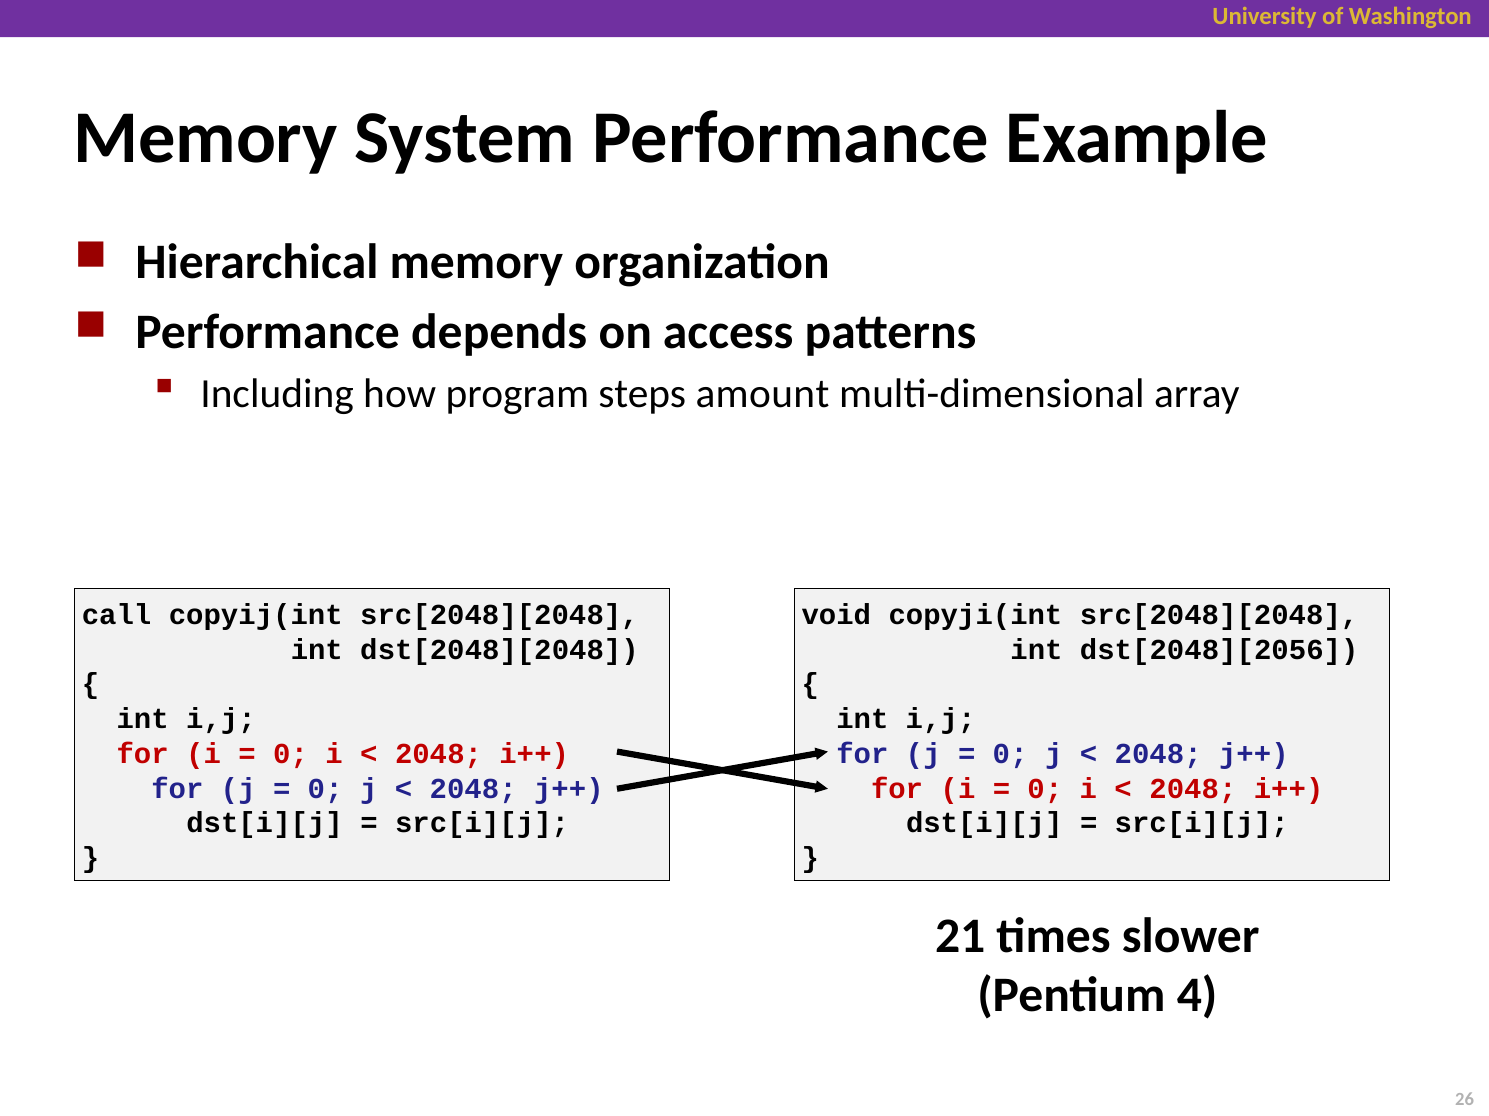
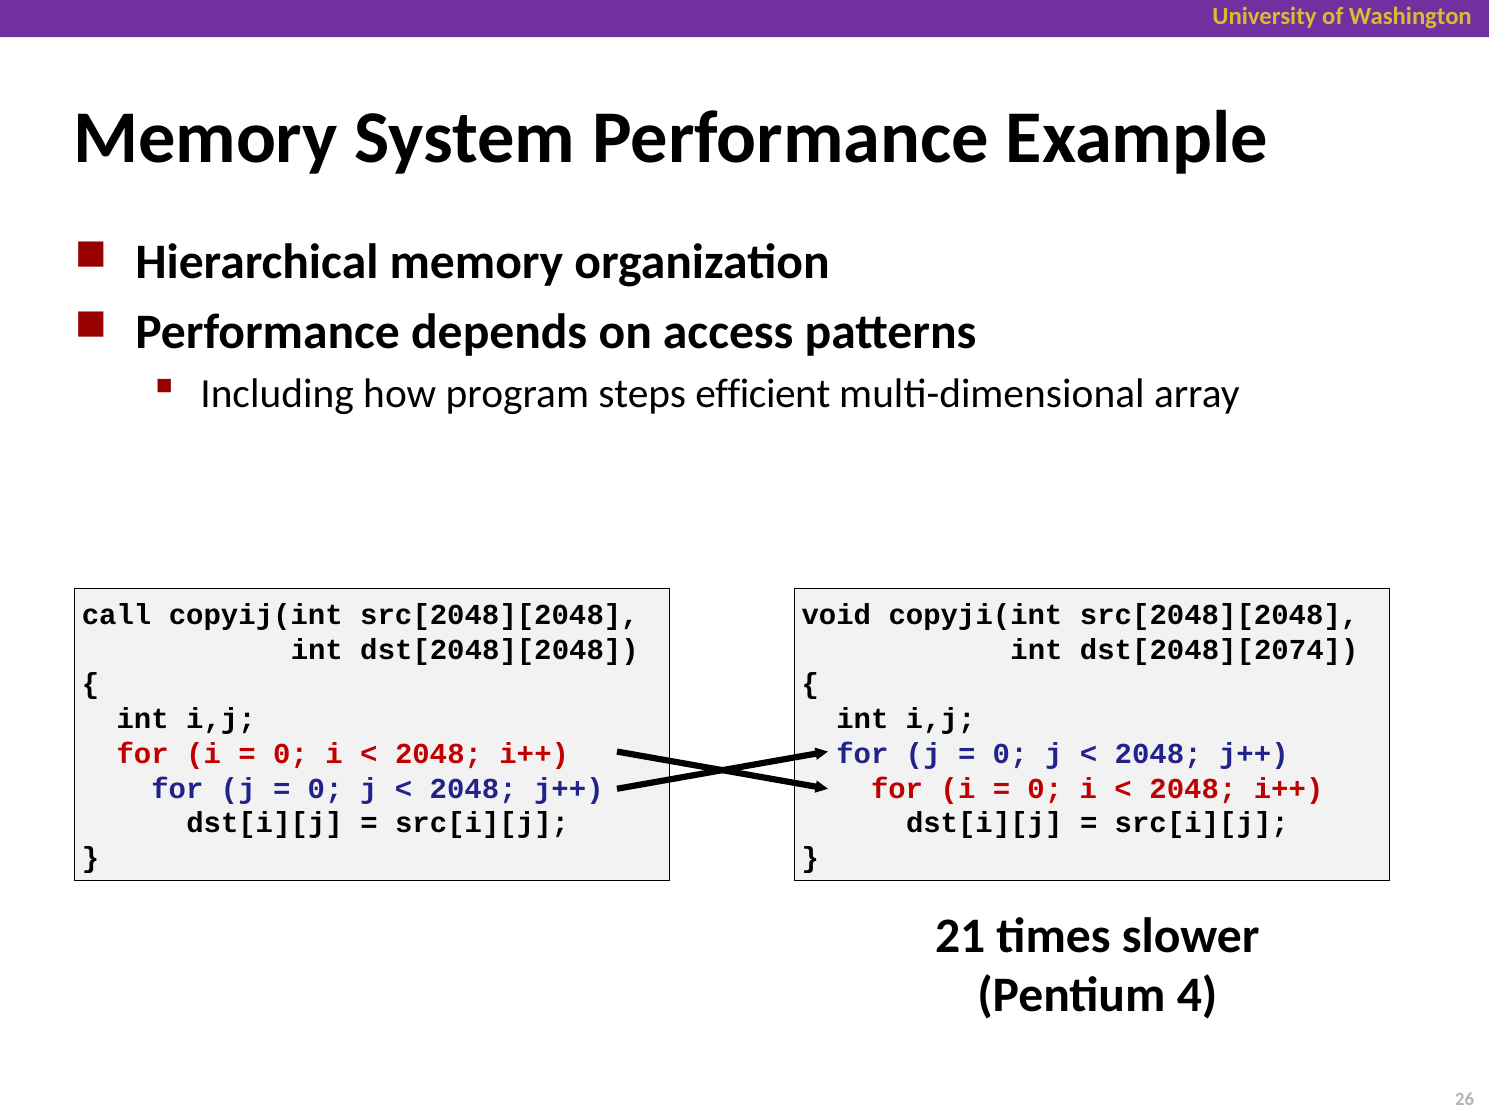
amount: amount -> efficient (763, 394)
dst[2048][2056: dst[2048][2056 -> dst[2048][2074 (1219, 650)
